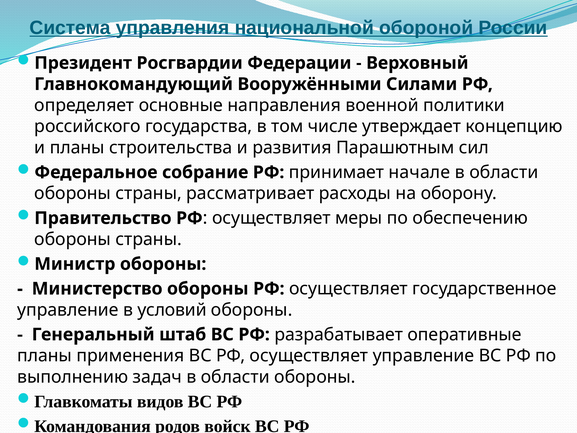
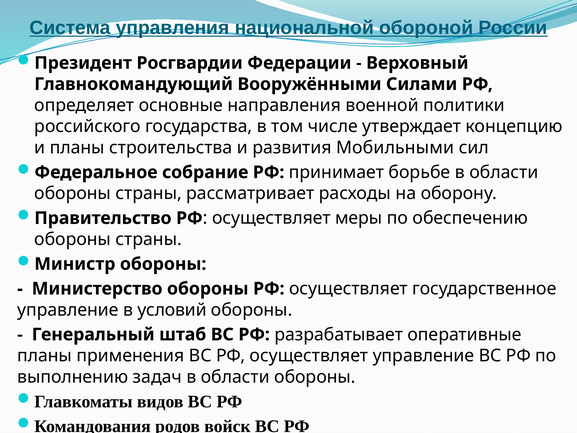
Парашютным: Парашютным -> Мобильными (395, 148)
начале: начале -> борьбе (419, 172)
